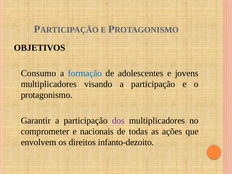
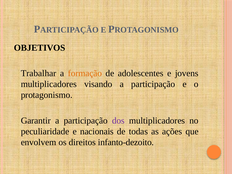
Consumo: Consumo -> Trabalhar (39, 73)
formação colour: blue -> orange (85, 73)
comprometer: comprometer -> peculiaridade (45, 131)
